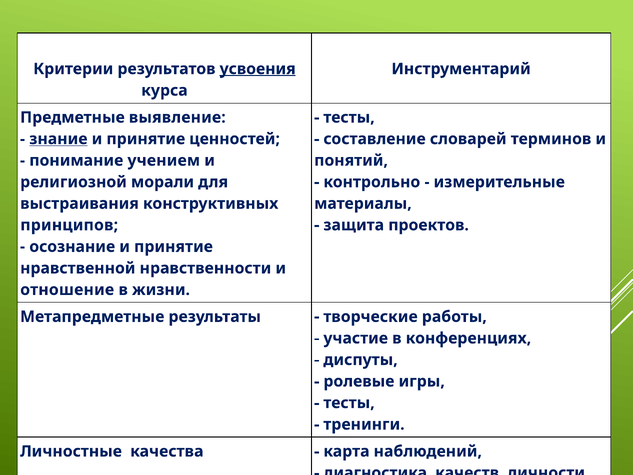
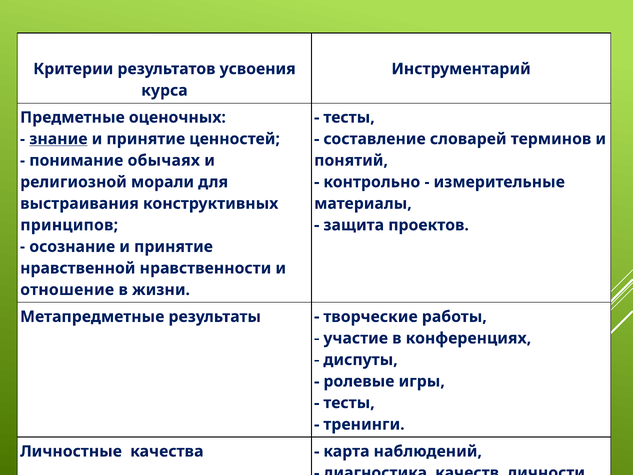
усвоения underline: present -> none (258, 69)
выявление: выявление -> оценочных (177, 117)
учением: учением -> обычаях (164, 160)
